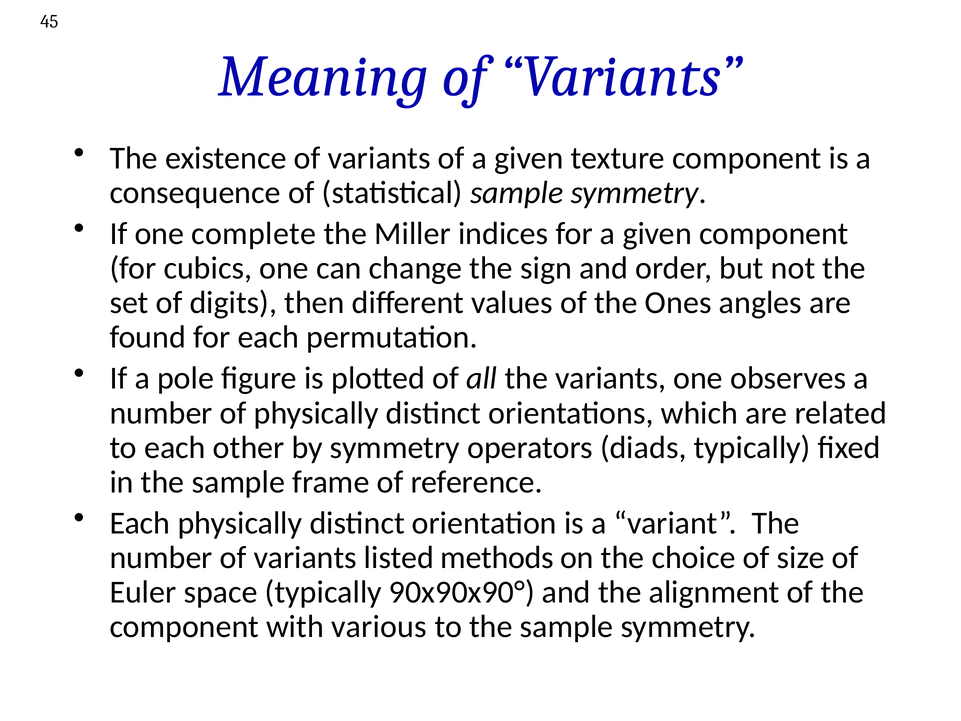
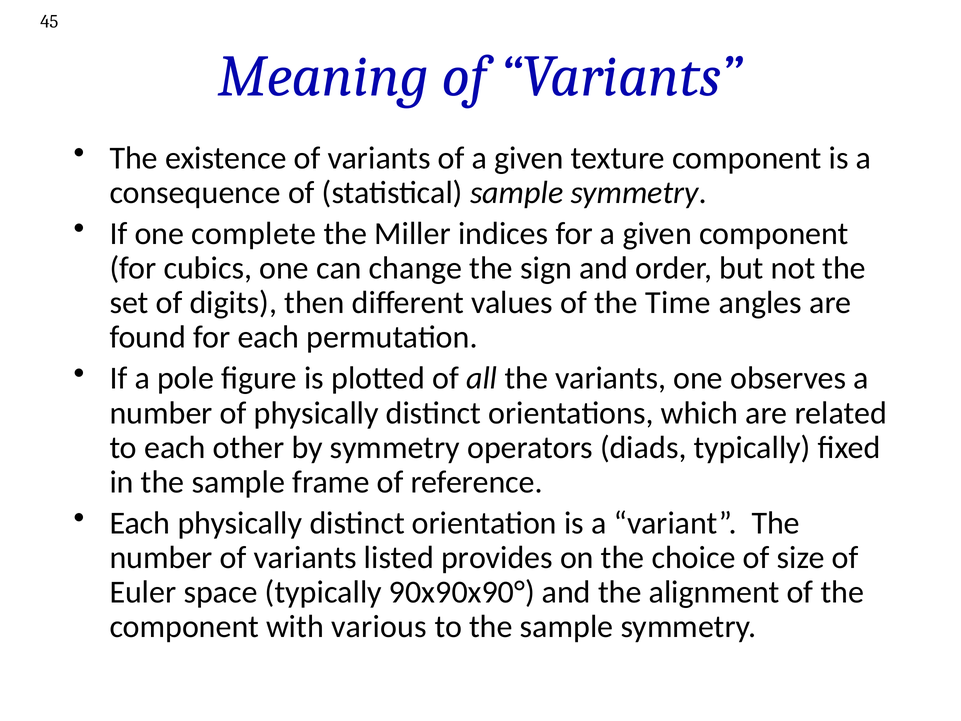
Ones: Ones -> Time (678, 303)
methods: methods -> provides (497, 558)
